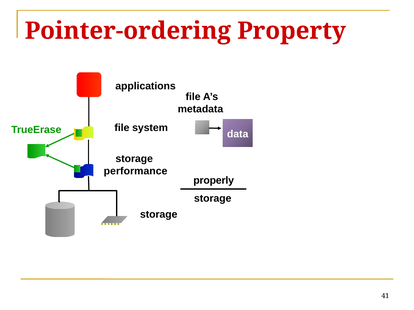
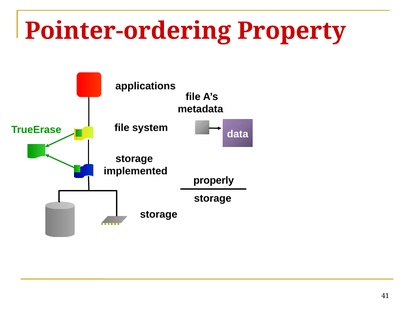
performance: performance -> implemented (136, 171)
